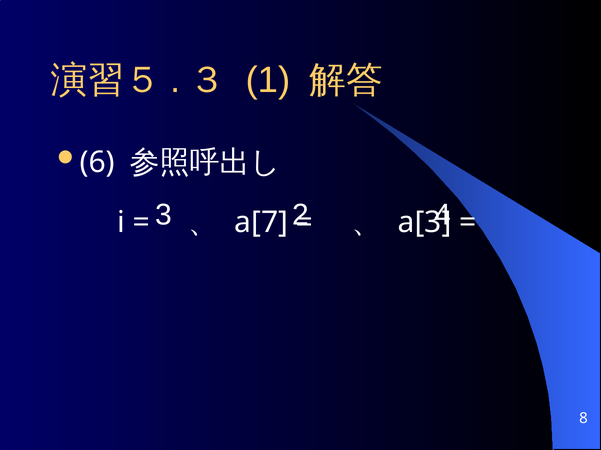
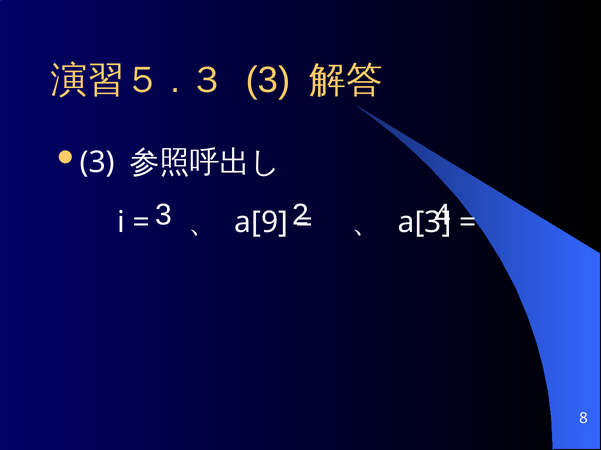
1: 1 -> 3 (268, 80)
6: 6 -> 3 (97, 162)
a[7: a[7 -> a[9 (261, 223)
